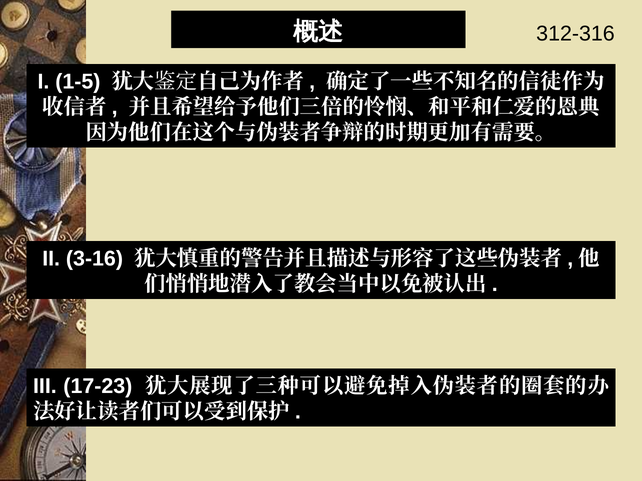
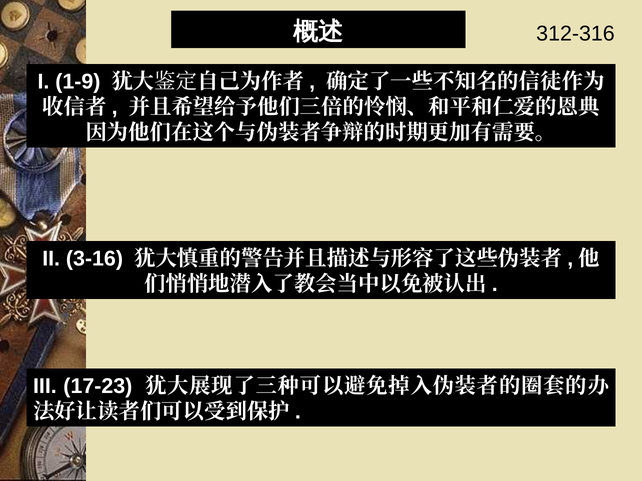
1-5: 1-5 -> 1-9 (78, 82)
